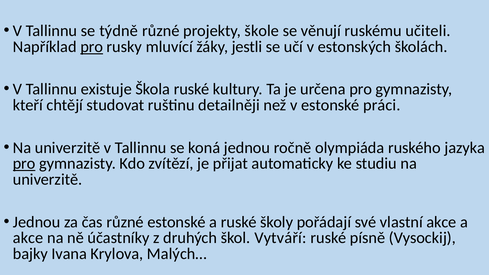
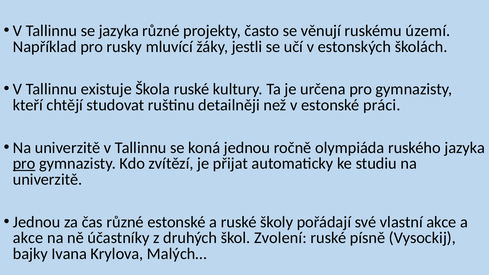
se týdně: týdně -> jazyka (119, 31)
škole: škole -> často (262, 31)
učiteli: učiteli -> území (428, 31)
pro underline: present -> none (92, 47)
Vytváří: Vytváří -> Zvolení (280, 238)
